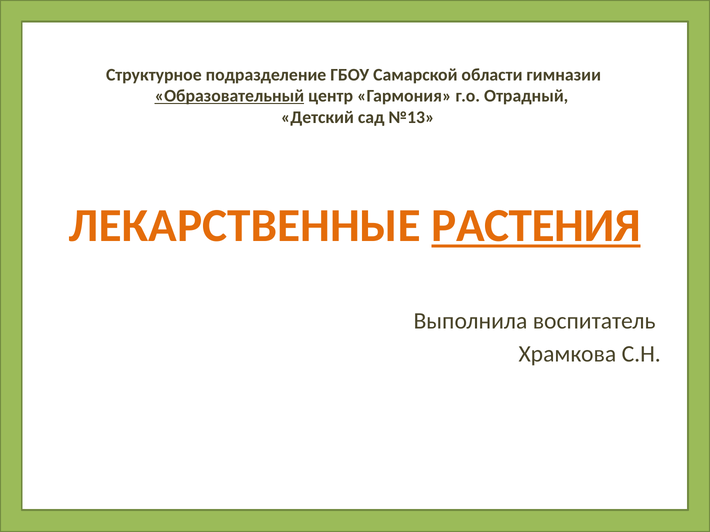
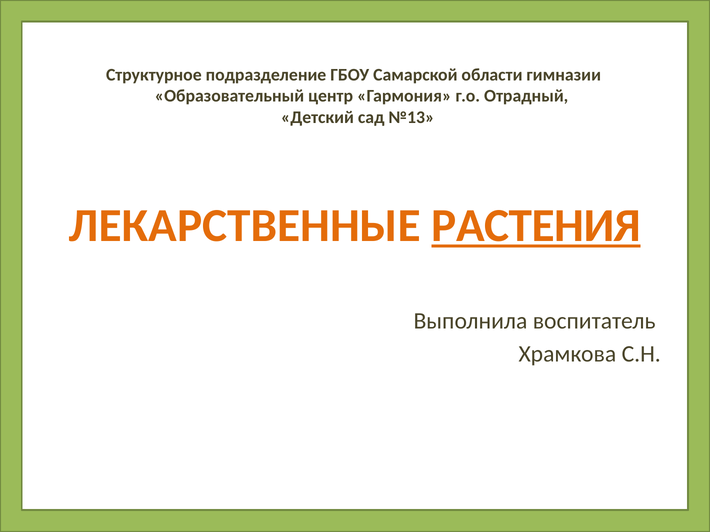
Образовательный underline: present -> none (229, 96)
